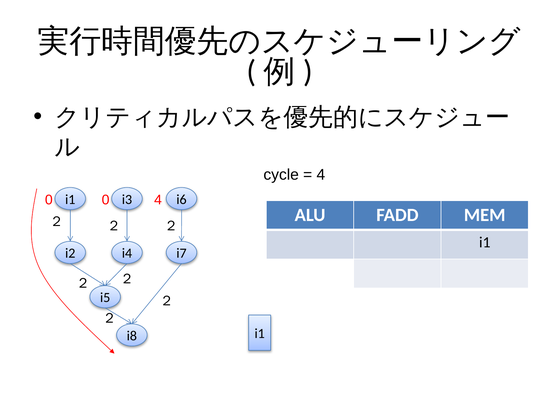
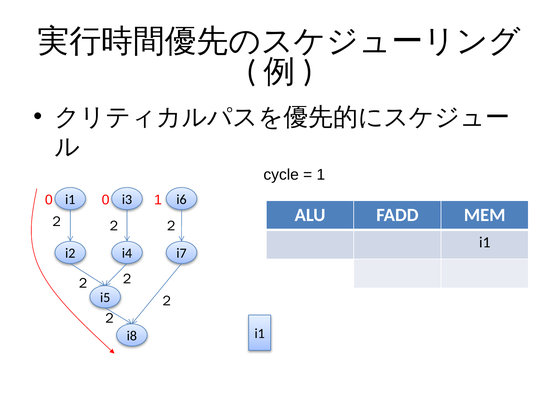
4: 4 -> 1 (321, 175)
0 4: 4 -> 1 (158, 200)
